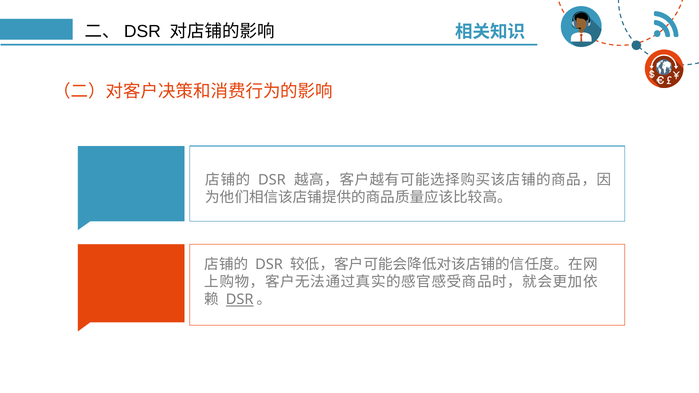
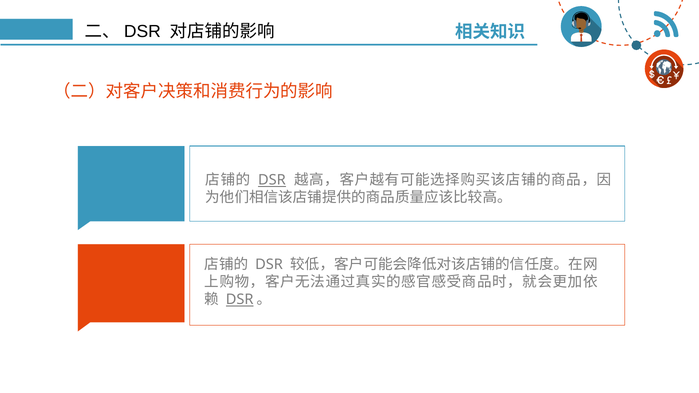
DSR underline: none -> present (272, 180)
